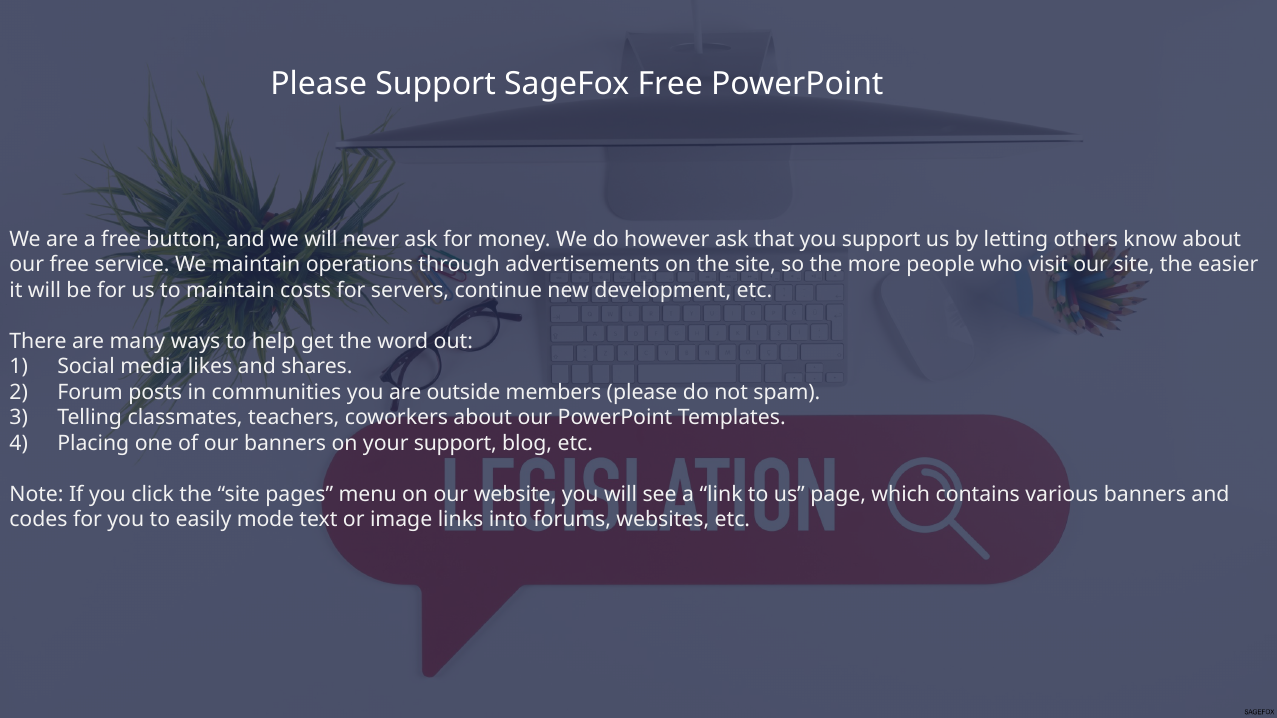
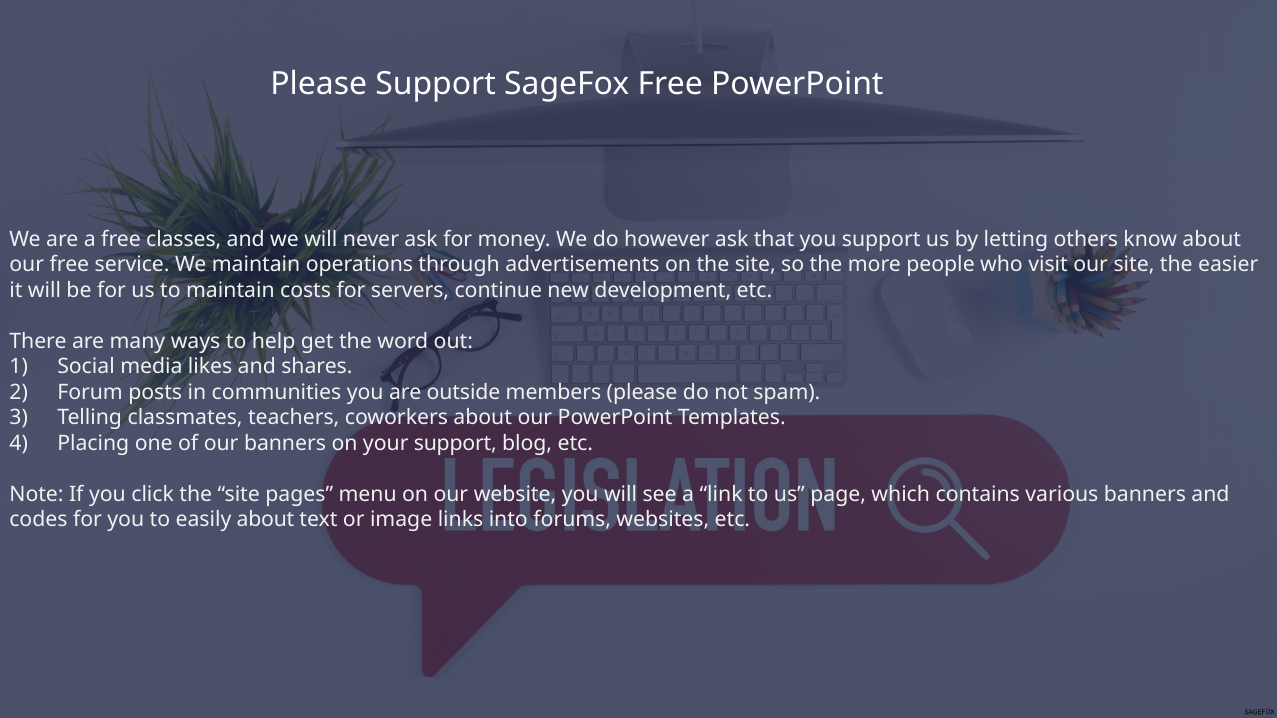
button: button -> classes (184, 239)
easily mode: mode -> about (265, 520)
